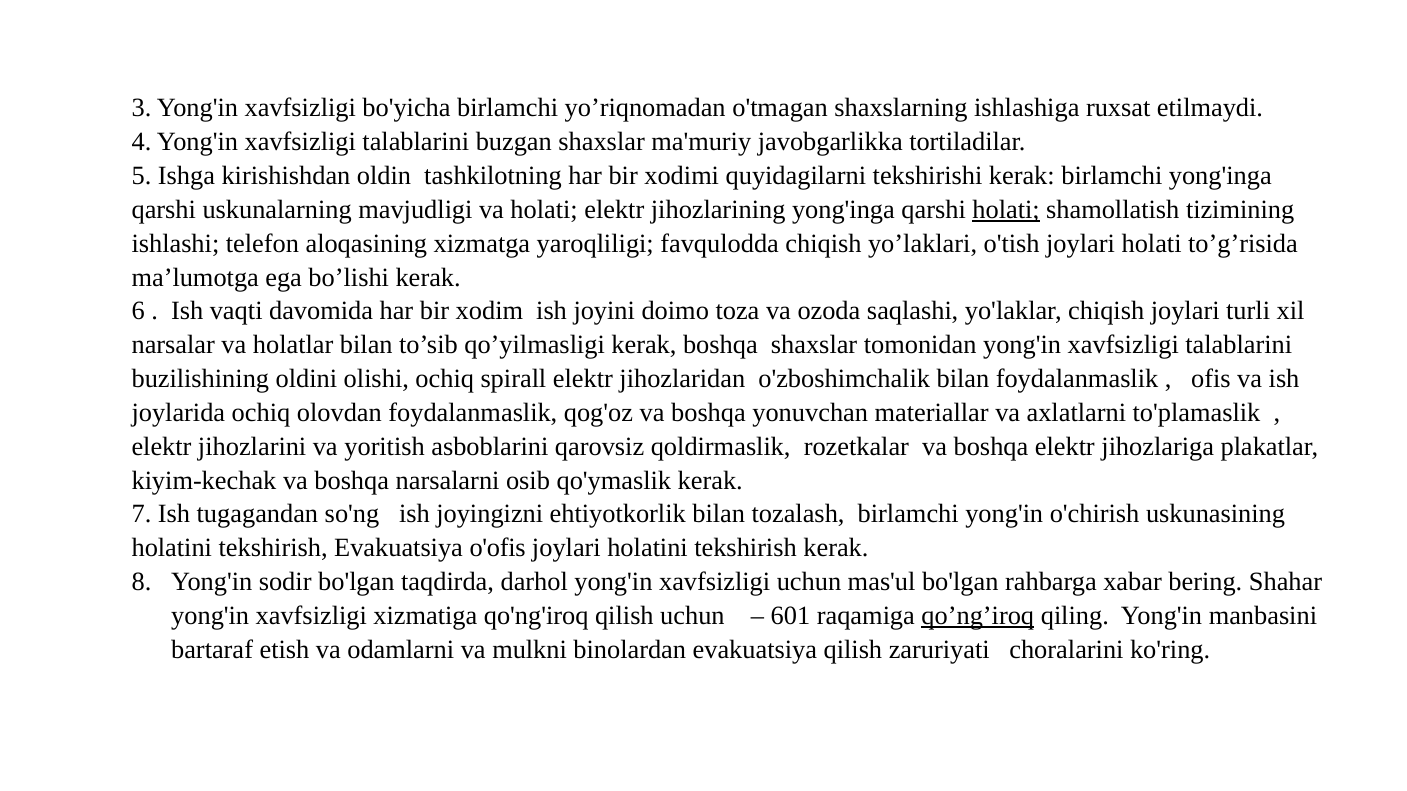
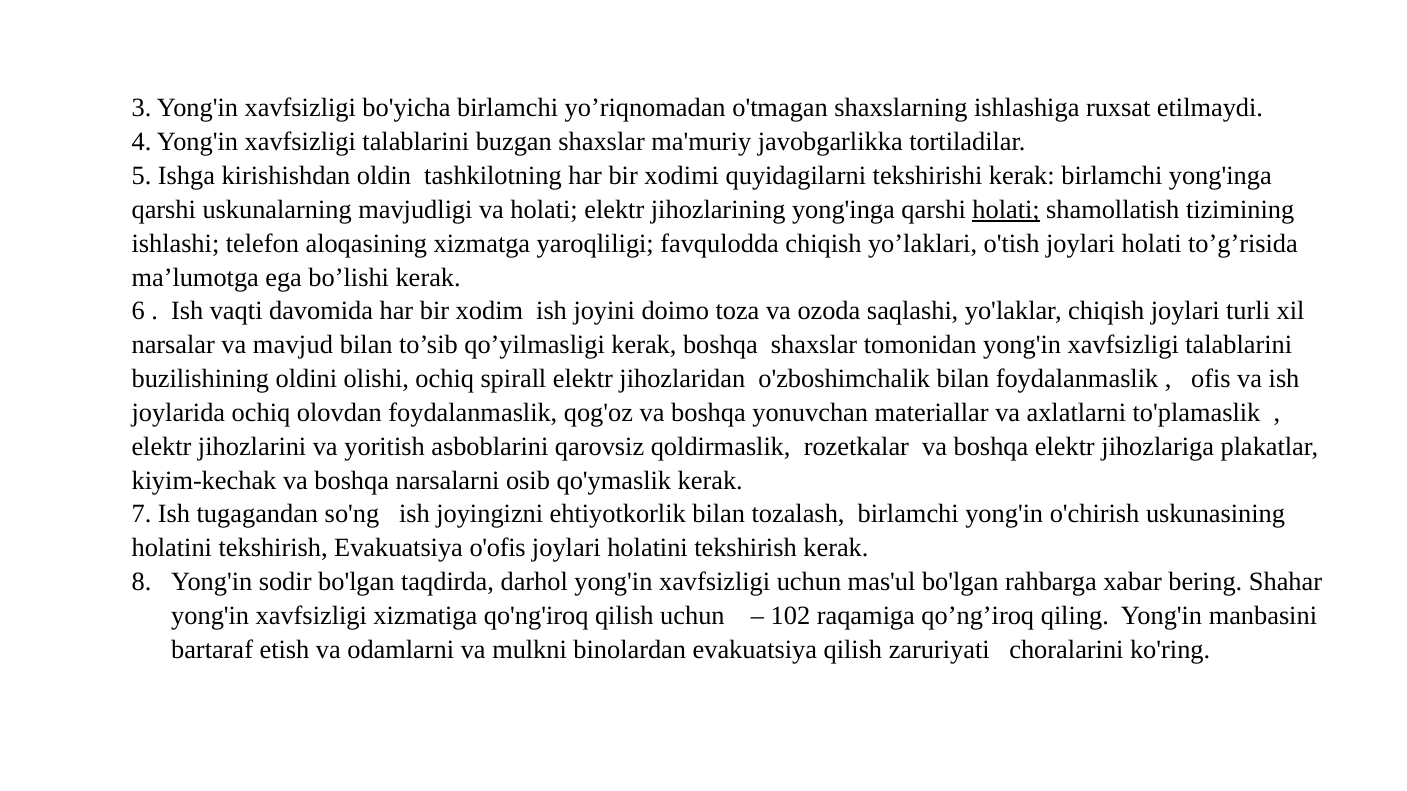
holatlar: holatlar -> mavjud (293, 345)
601: 601 -> 102 (790, 616)
qo’ng’iroq underline: present -> none (978, 616)
